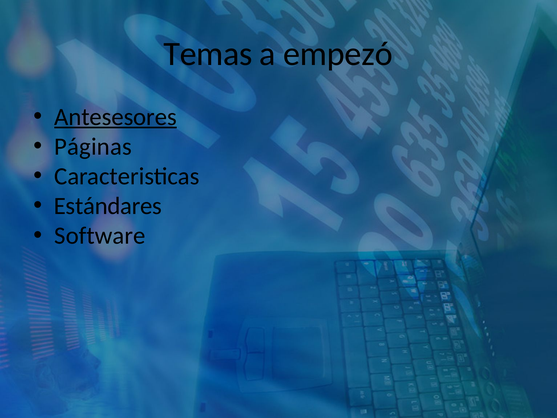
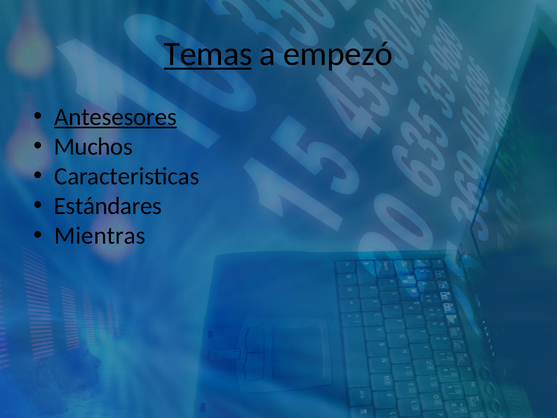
Temas underline: none -> present (208, 54)
Páginas: Páginas -> Muchos (93, 147)
Software: Software -> Mientras (100, 236)
